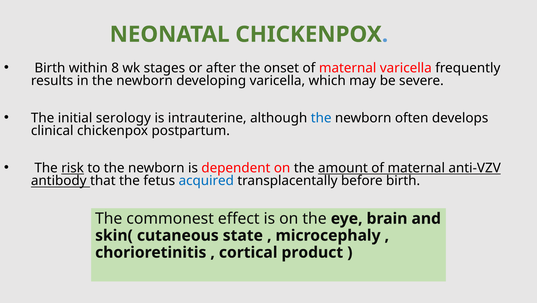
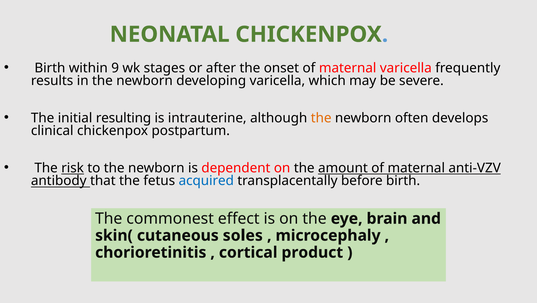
8: 8 -> 9 (115, 68)
serology: serology -> resulting (123, 118)
the colour: blue -> orange (321, 118)
state: state -> soles (243, 235)
